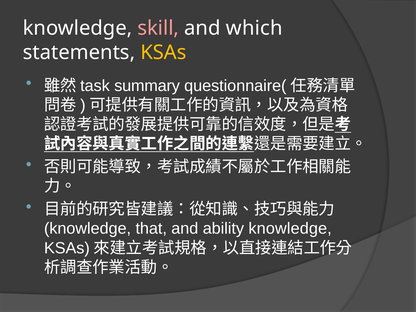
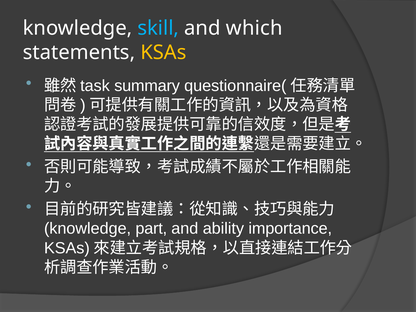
skill colour: pink -> light blue (158, 28)
that: that -> part (151, 229)
ability knowledge: knowledge -> importance (290, 229)
